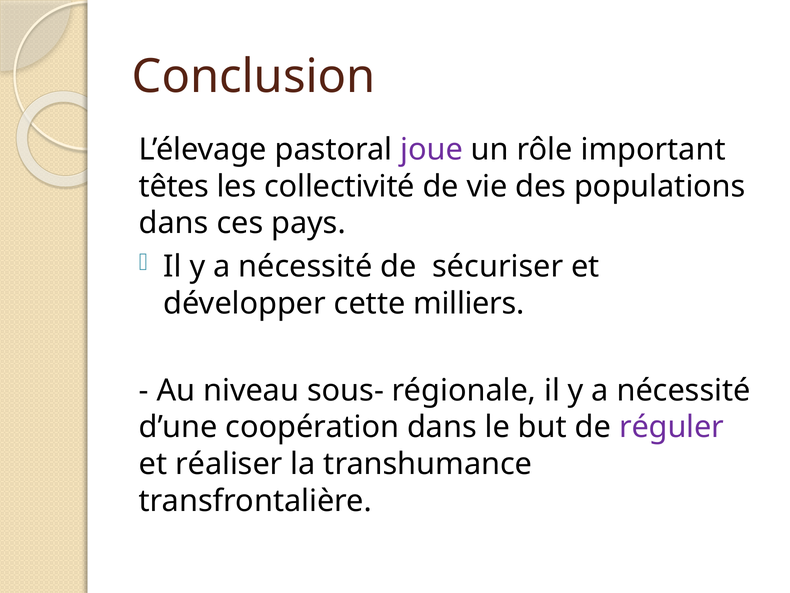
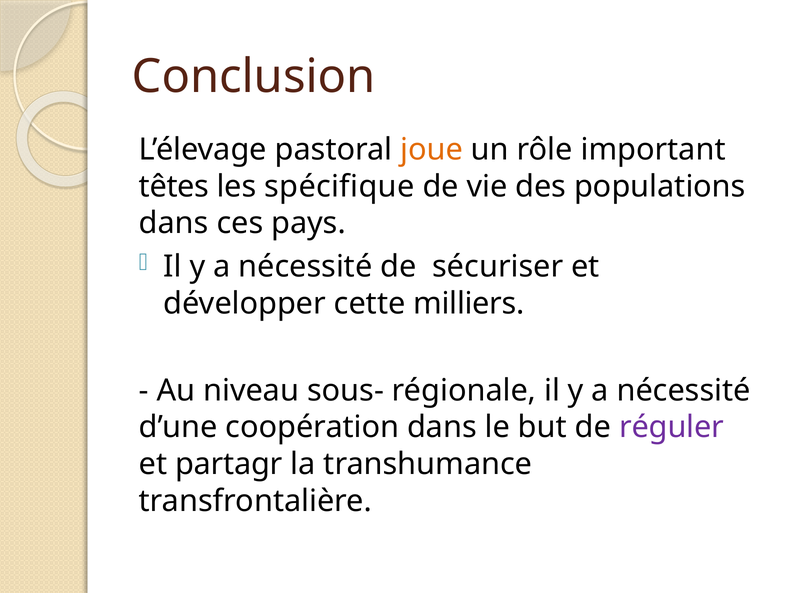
joue colour: purple -> orange (432, 150)
collectivité: collectivité -> spécifique (339, 186)
réaliser: réaliser -> partagr (229, 464)
